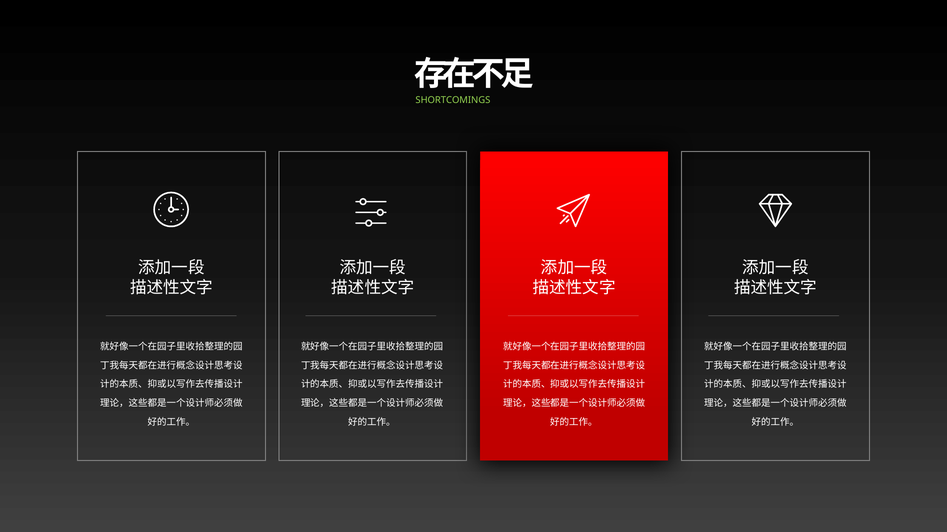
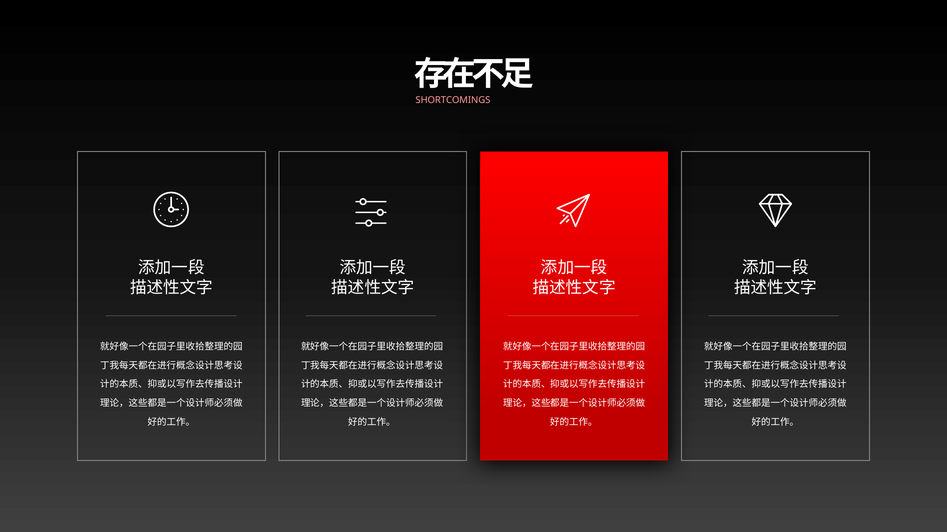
SHORTCOMINGS colour: light green -> pink (453, 100)
